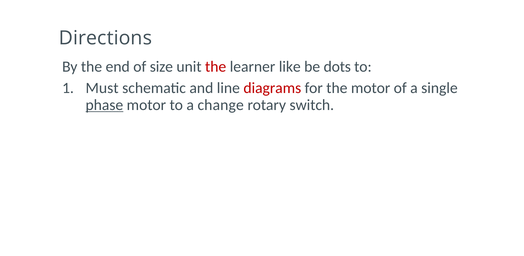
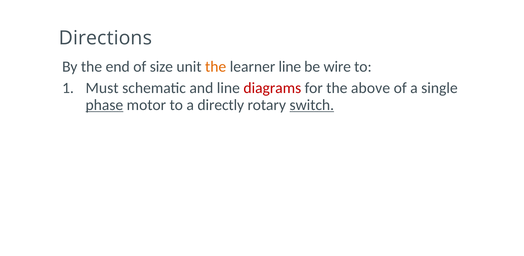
the colour: red -> orange (216, 67)
learner like: like -> line (290, 67)
dots: dots -> wire (337, 67)
the motor: motor -> above (371, 88)
change: change -> directly (221, 105)
switch underline: none -> present (312, 105)
